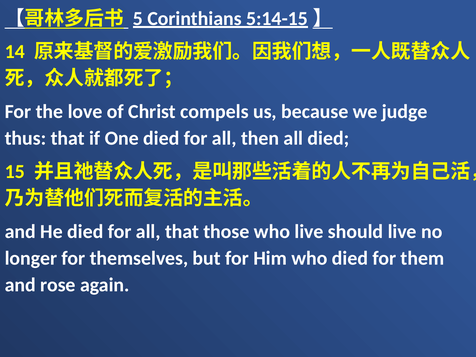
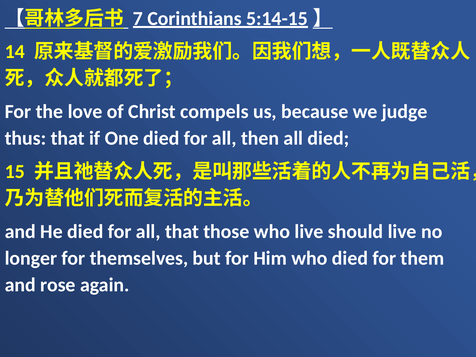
5: 5 -> 7 (138, 19)
